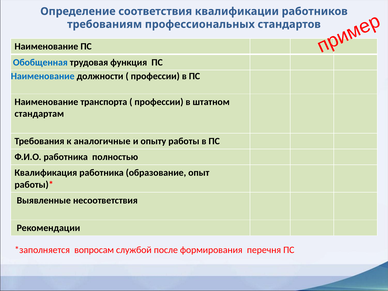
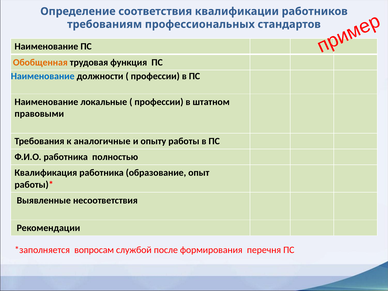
Обобщенная colour: blue -> orange (40, 62)
транспорта: транспорта -> локальные (104, 102)
стандартам: стандартам -> правовыми (39, 114)
